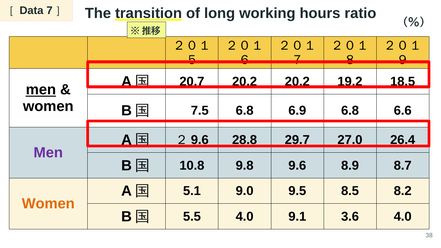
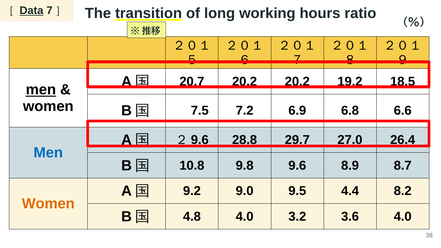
Data underline: none -> present (31, 11)
7.5 6.8: 6.8 -> 7.2 (245, 111)
Men colour: purple -> blue (48, 153)
5.1: 5.1 -> 9.2 (192, 191)
8.5: 8.5 -> 4.4 (350, 191)
5.5: 5.5 -> 4.8 (192, 217)
9.1: 9.1 -> 3.2 (297, 217)
